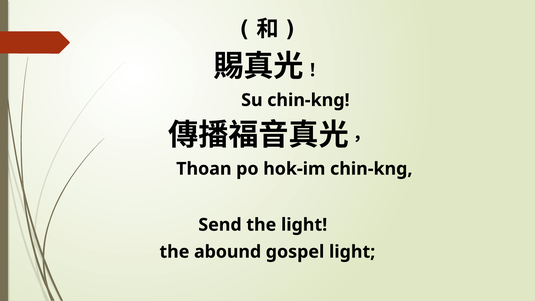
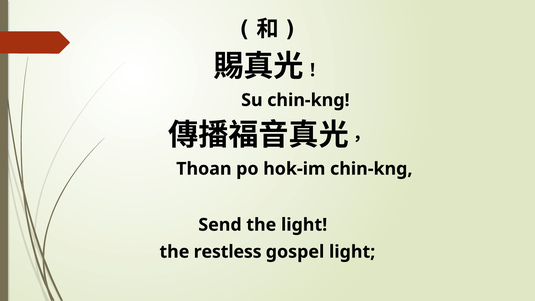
abound: abound -> restless (228, 252)
